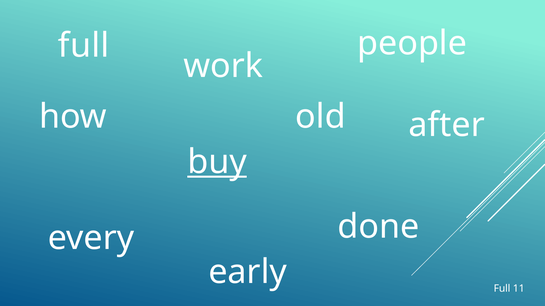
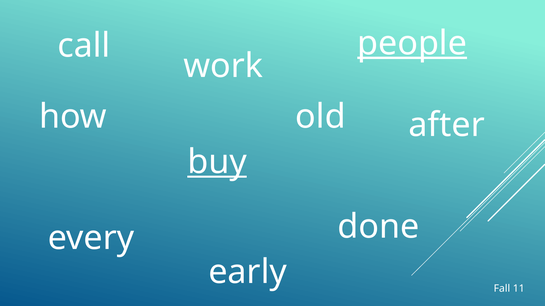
people underline: none -> present (412, 43)
full: full -> call (84, 46)
Full: Full -> Fall (502, 289)
